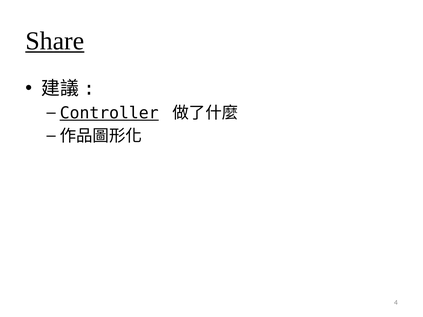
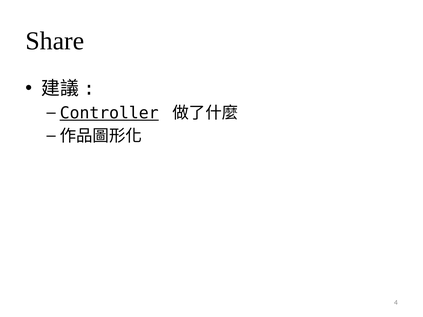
Share underline: present -> none (55, 41)
